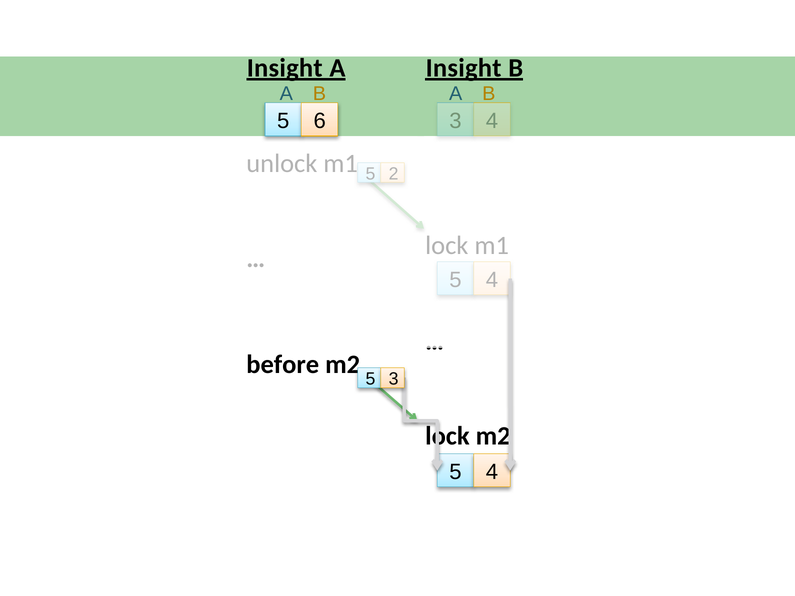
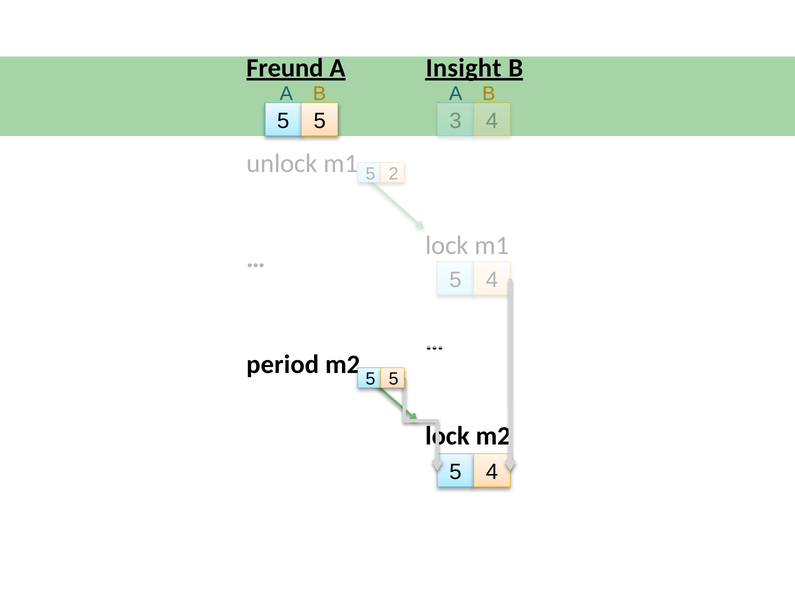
Insight: Insight -> Freund (285, 68)
6: 6 -> 5 (320, 121)
before: before -> period (283, 365)
3: 3 -> 5 (394, 379)
